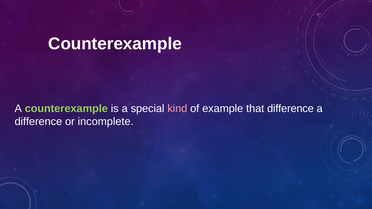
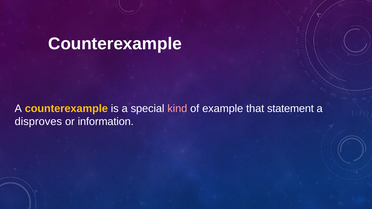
counterexample colour: light green -> yellow (66, 109)
that difference: difference -> statement (290, 109)
difference: difference -> disproves (38, 122)
incomplete: incomplete -> information (106, 122)
